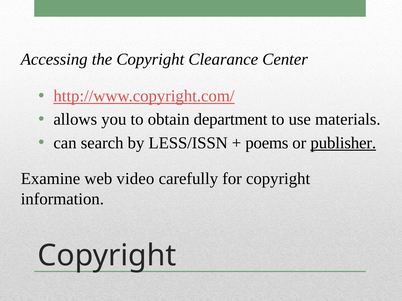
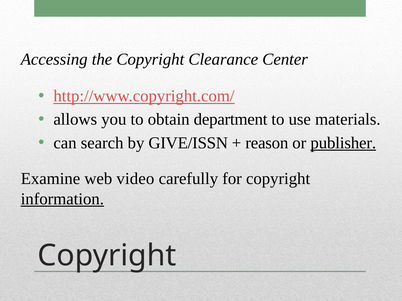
LESS/ISSN: LESS/ISSN -> GIVE/ISSN (188, 143)
poems: poems -> reason (267, 143)
information underline: none -> present (62, 199)
